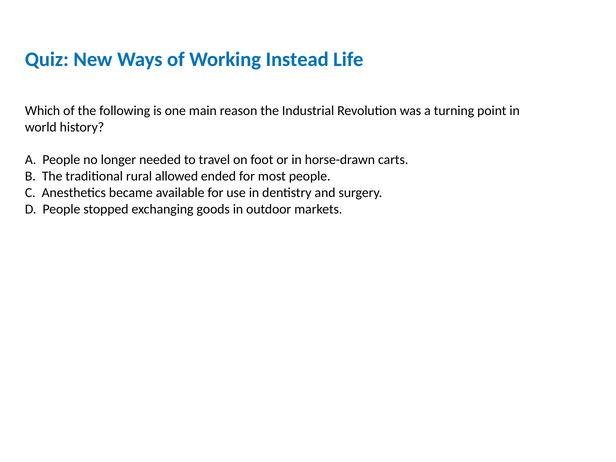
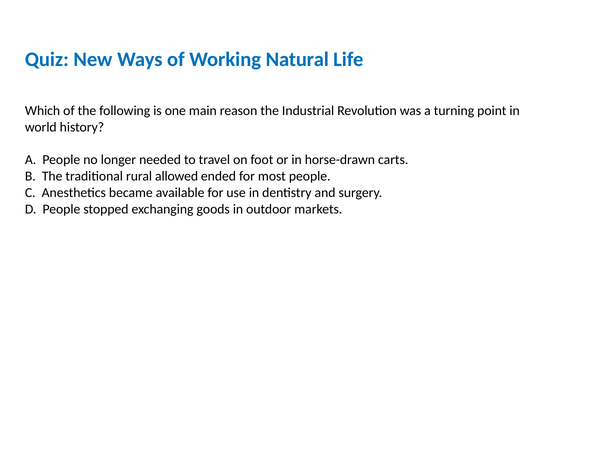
Instead: Instead -> Natural (297, 60)
